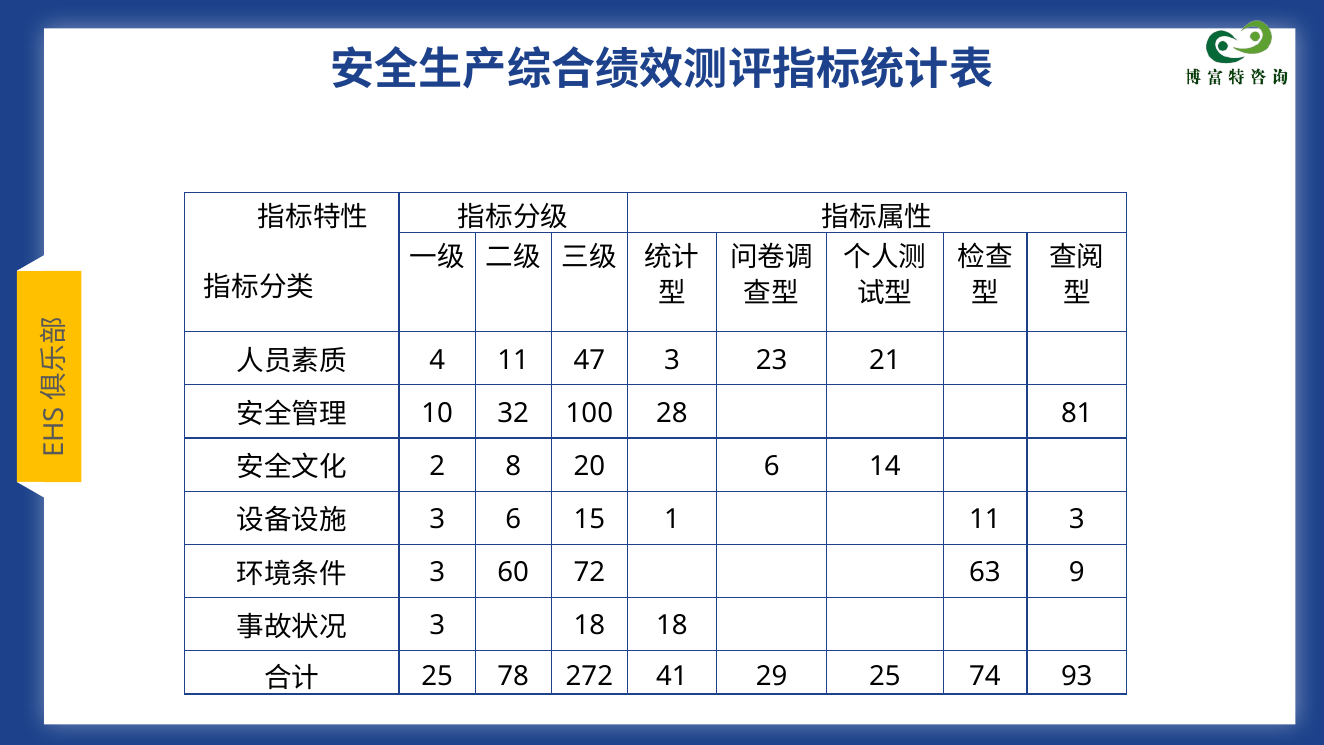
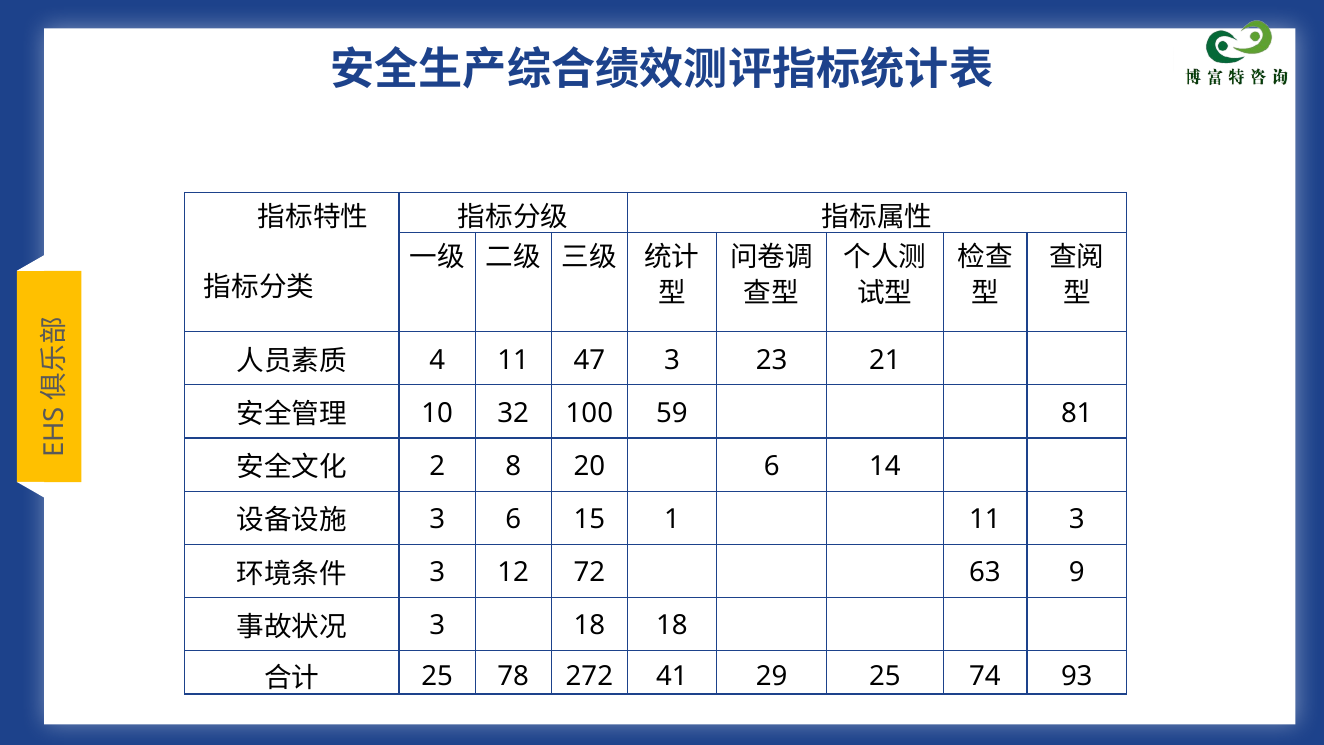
28: 28 -> 59 (672, 413)
60: 60 -> 12 (513, 572)
